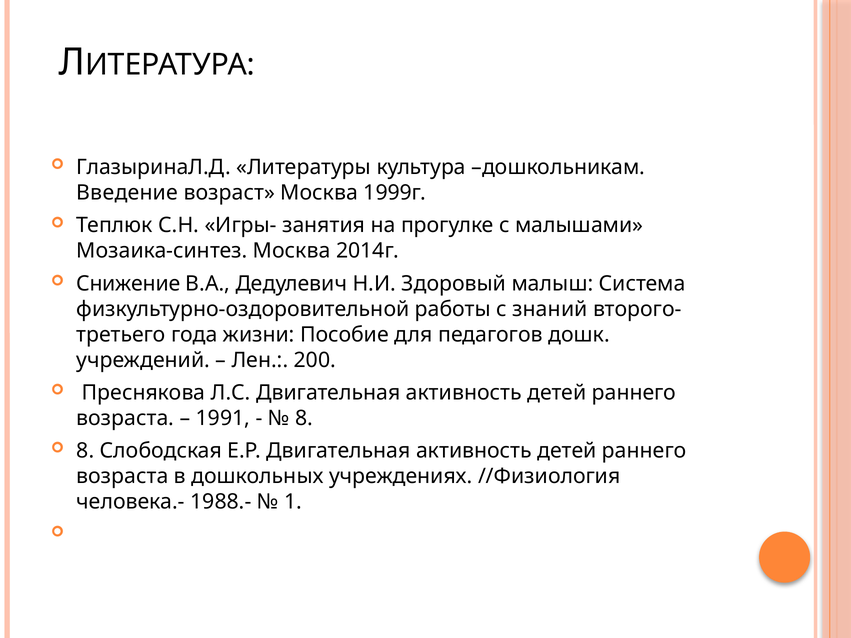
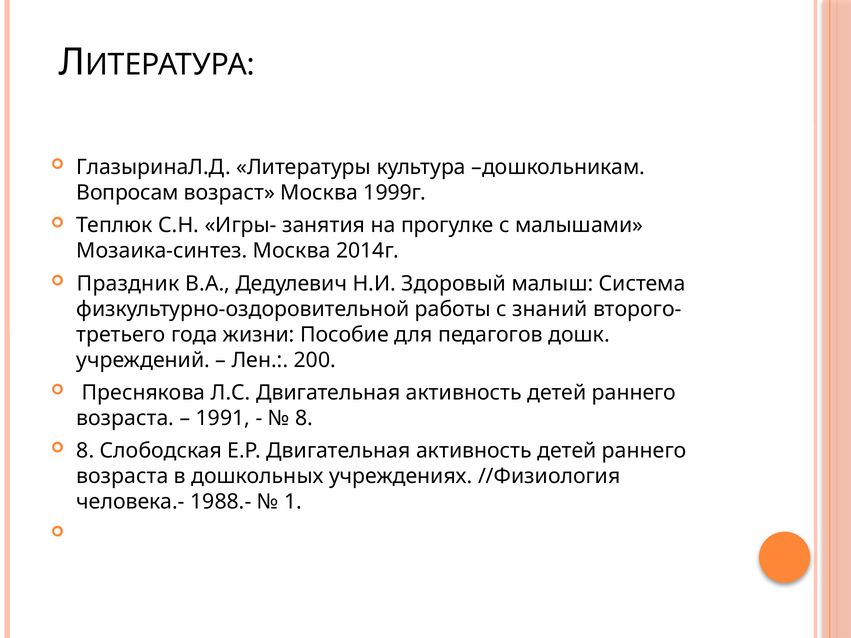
Введение: Введение -> Вопросам (127, 193)
Снижение: Снижение -> Праздник (128, 284)
